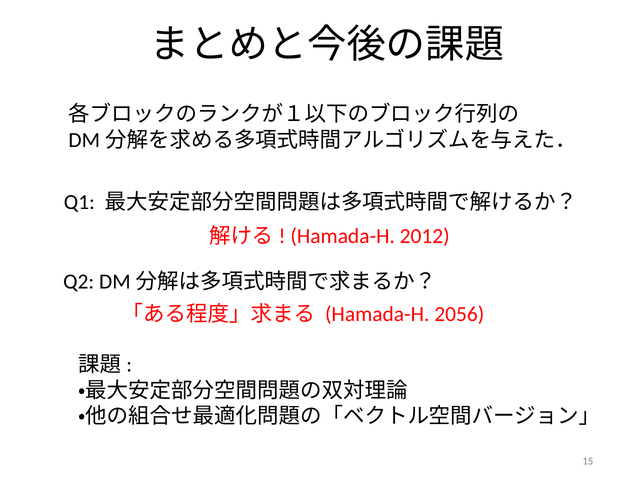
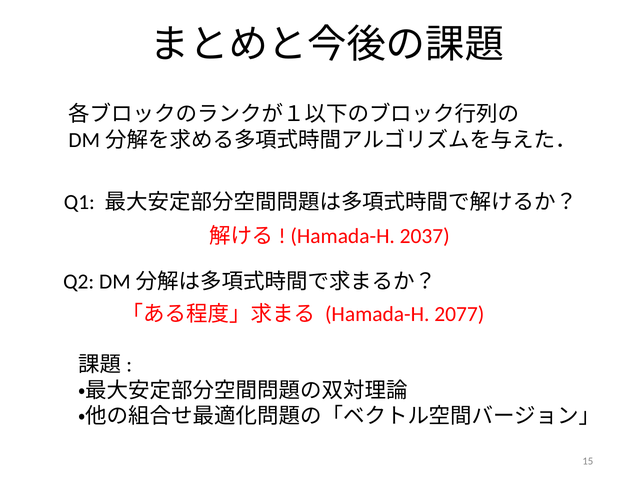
2012: 2012 -> 2037 (425, 236)
2056: 2056 -> 2077 (459, 314)
